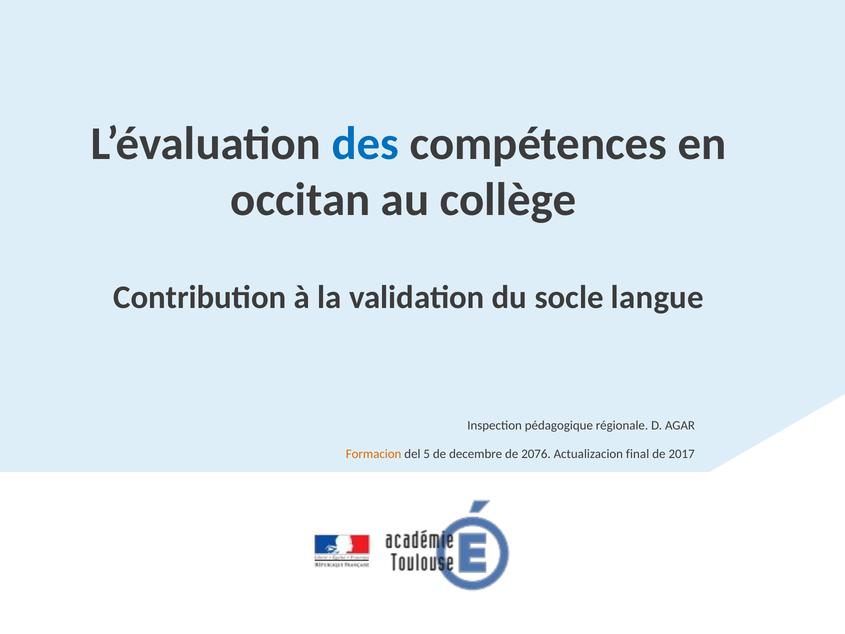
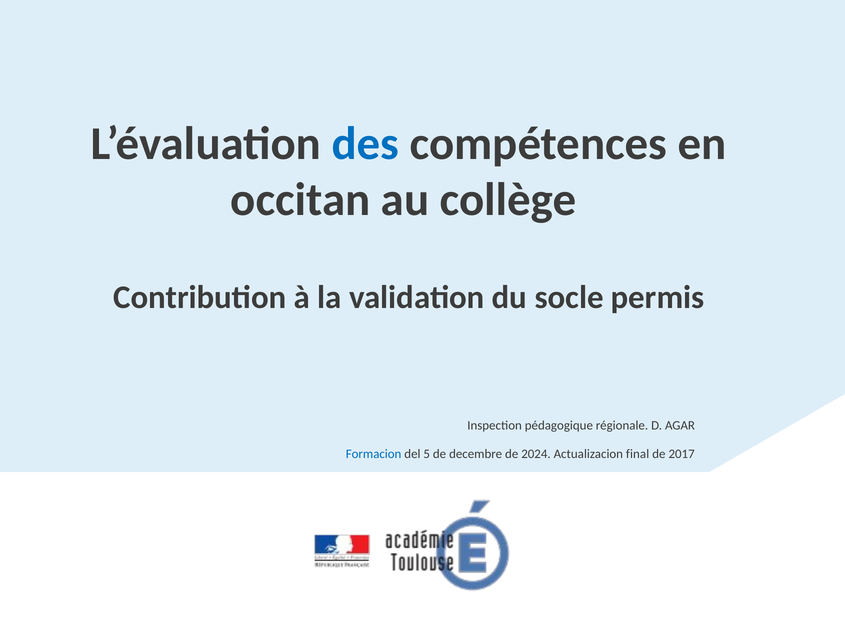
langue: langue -> permis (658, 297)
Formacion colour: orange -> blue (374, 454)
2076: 2076 -> 2024 (536, 454)
